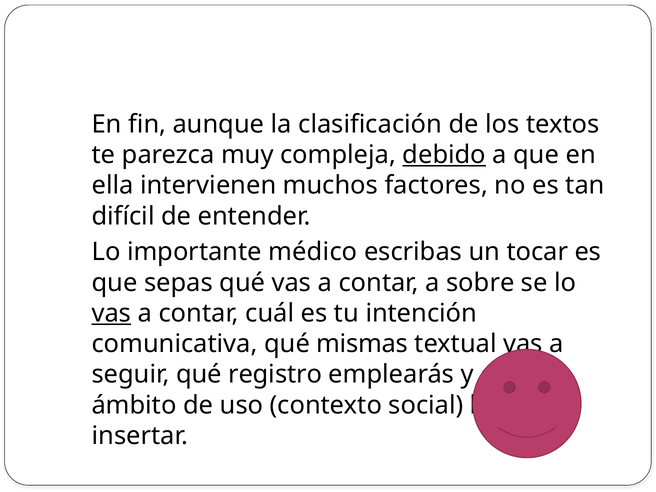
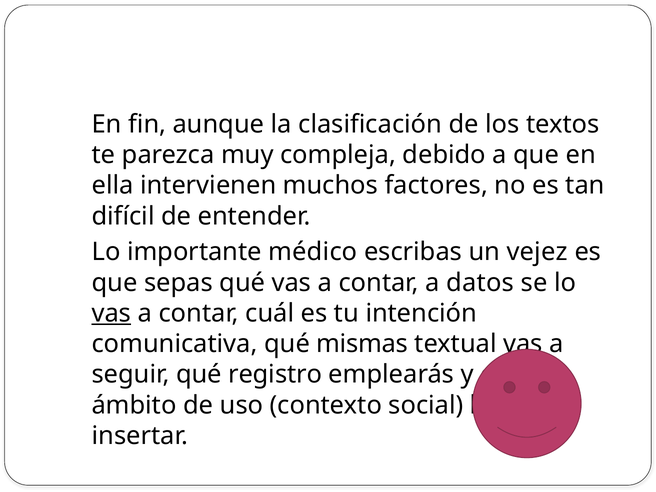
debido underline: present -> none (444, 155)
tocar: tocar -> vejez (537, 252)
sobre: sobre -> datos (480, 283)
